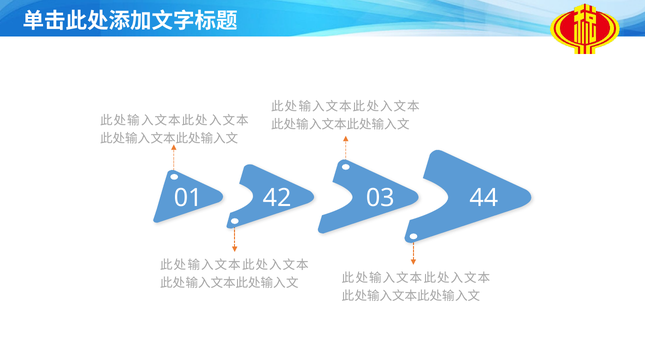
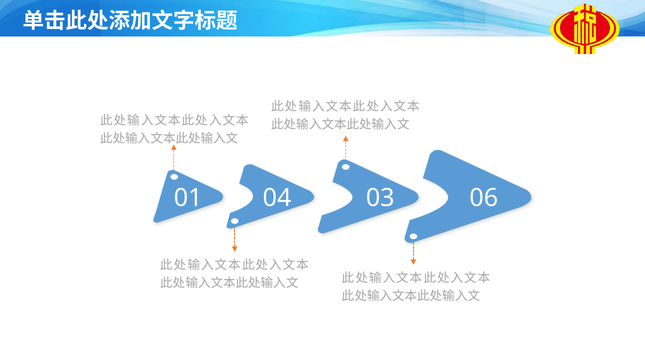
42: 42 -> 04 (277, 198)
44: 44 -> 06 (484, 198)
